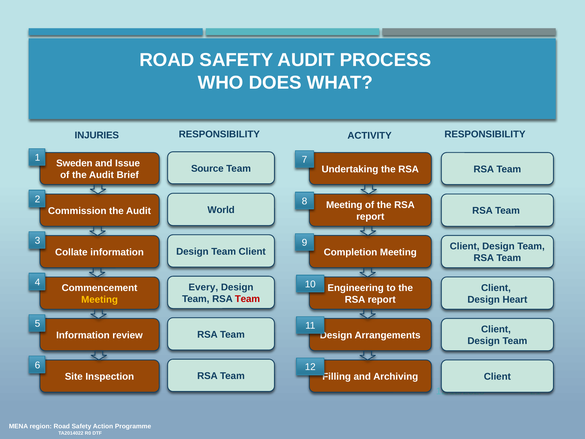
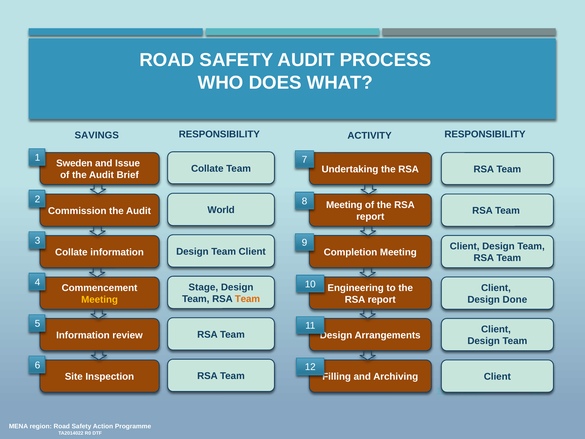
INJURIES: INJURIES -> SAVINGS (97, 135)
Source: Source -> Collate (207, 168)
Every: Every -> Stage (203, 287)
Team colour: red -> orange (247, 299)
Heart: Heart -> Done (515, 299)
